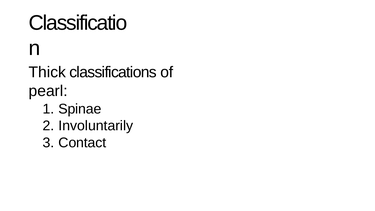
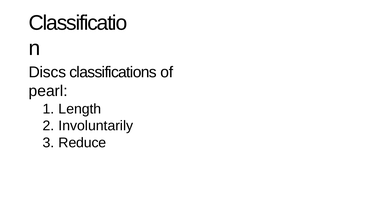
Thick: Thick -> Discs (47, 72)
Spinae: Spinae -> Length (80, 109)
Contact: Contact -> Reduce (82, 143)
